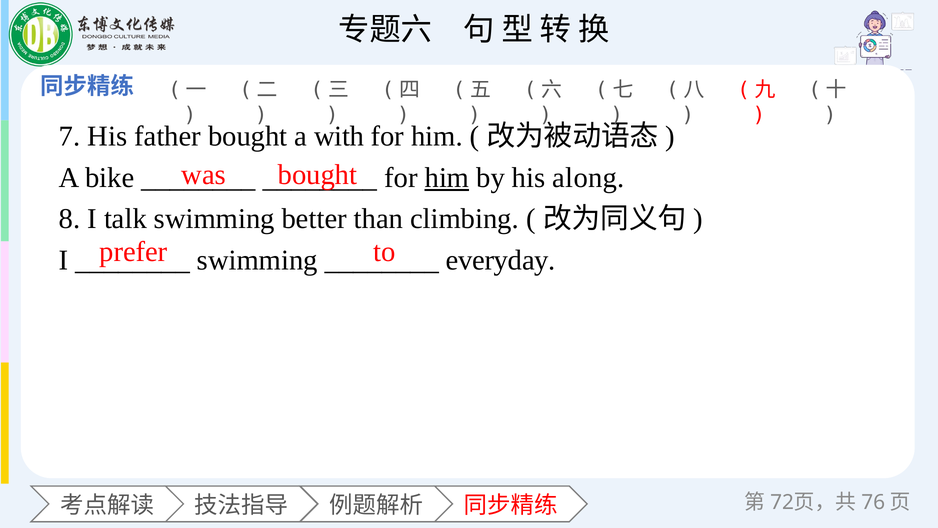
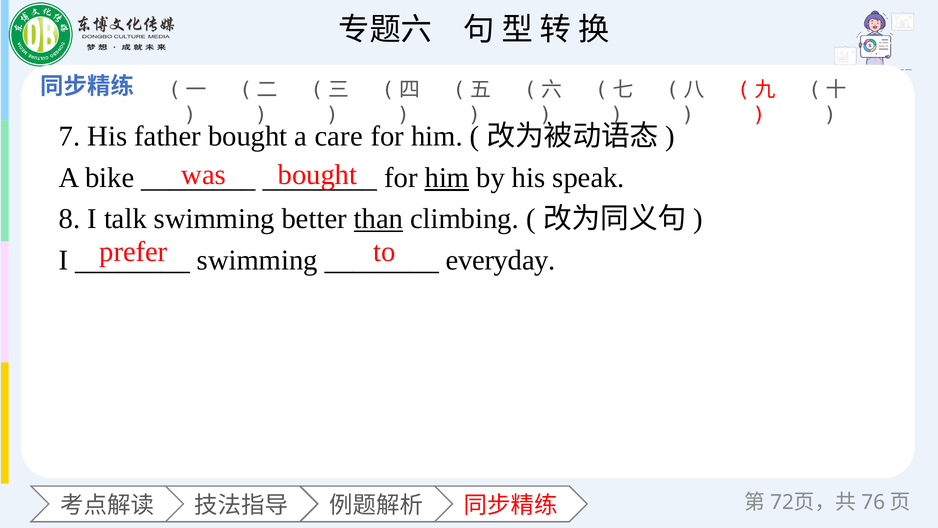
with: with -> care (339, 136)
along: along -> speak (589, 178)
than underline: none -> present (378, 219)
